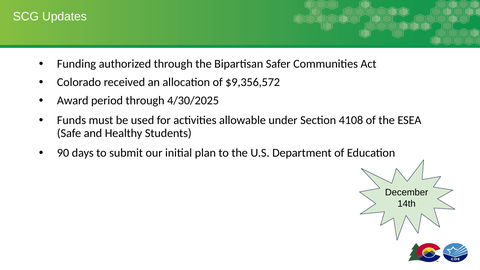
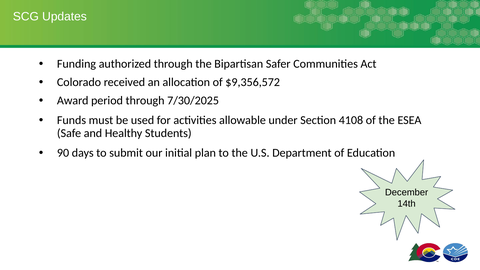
4/30/2025: 4/30/2025 -> 7/30/2025 (193, 101)
